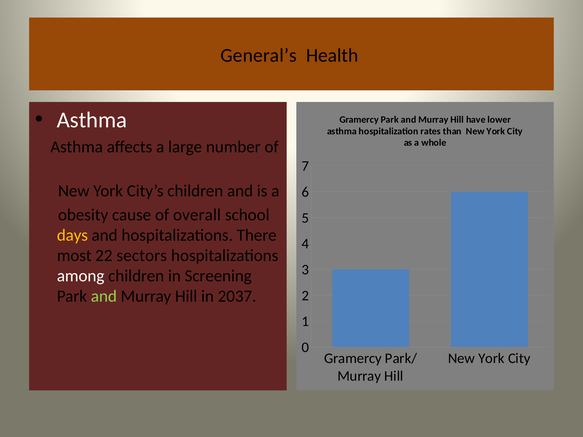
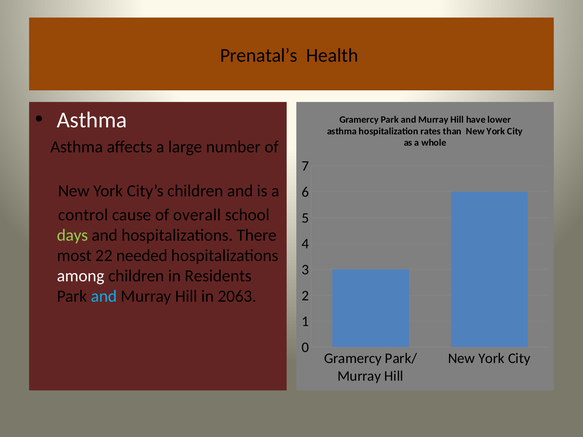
General’s: General’s -> Prenatal’s (259, 55)
obesity: obesity -> control (83, 215)
days colour: yellow -> light green (72, 235)
sectors: sectors -> needed (142, 256)
Screening: Screening -> Residents (218, 276)
and colour: light green -> light blue (104, 297)
2037: 2037 -> 2063 (237, 297)
